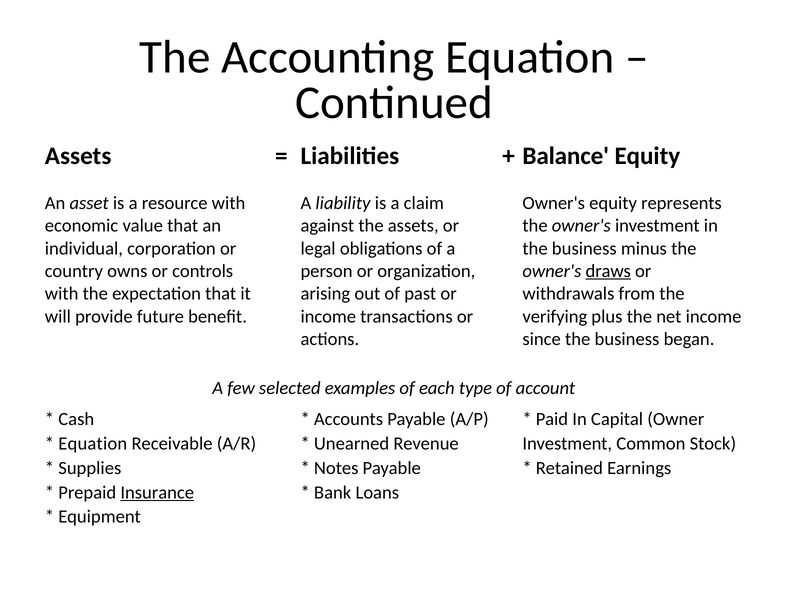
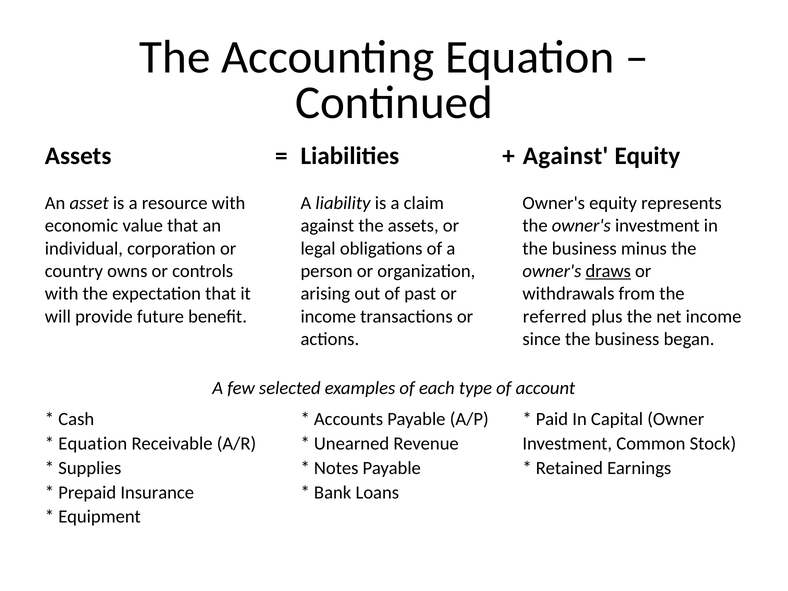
Balance: Balance -> Against (566, 156)
verifying: verifying -> referred (555, 317)
Insurance underline: present -> none (157, 492)
